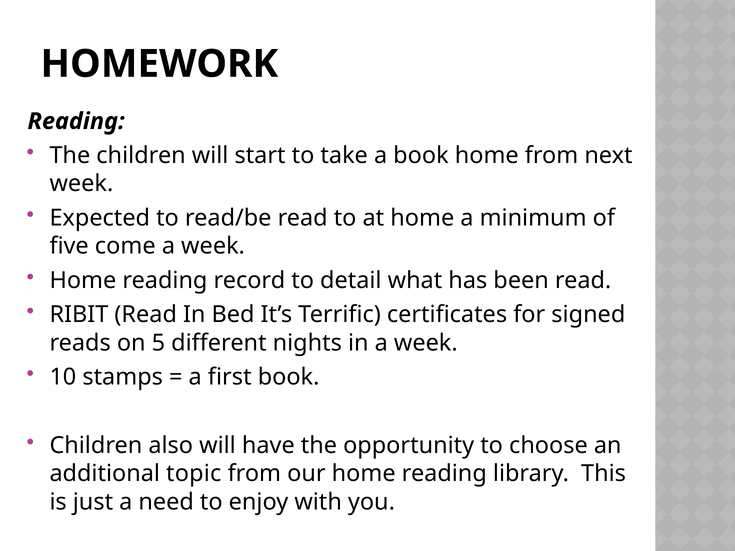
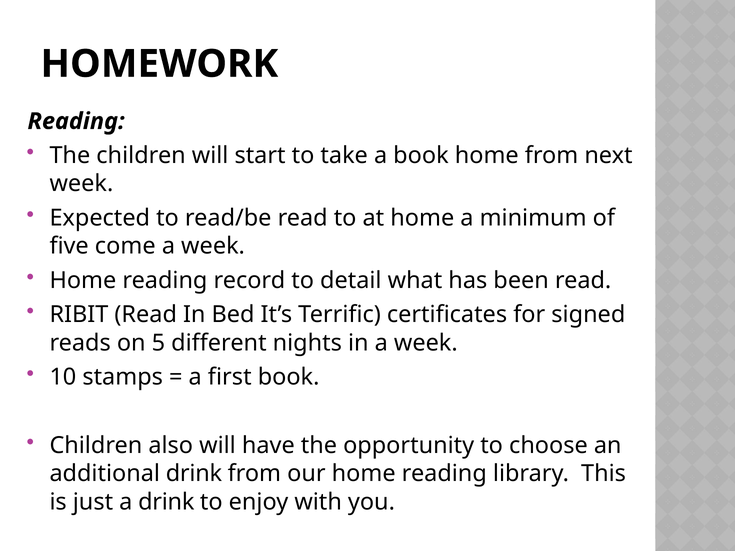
additional topic: topic -> drink (194, 474)
a need: need -> drink (166, 502)
